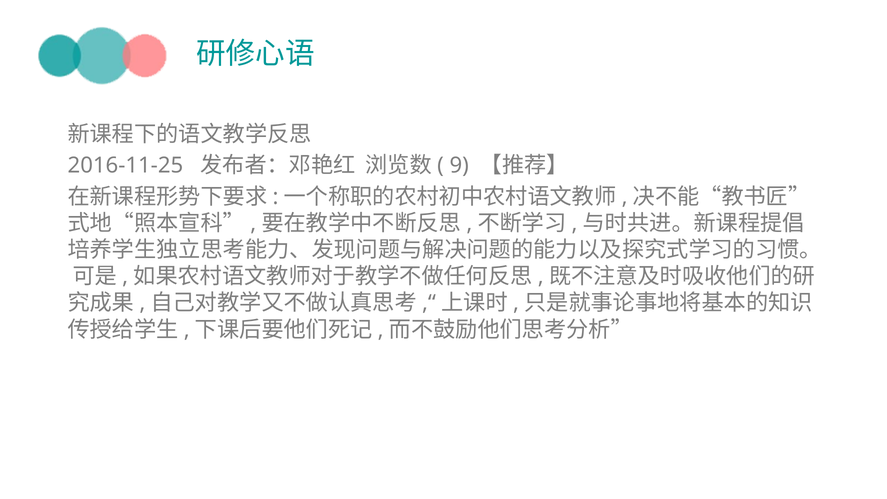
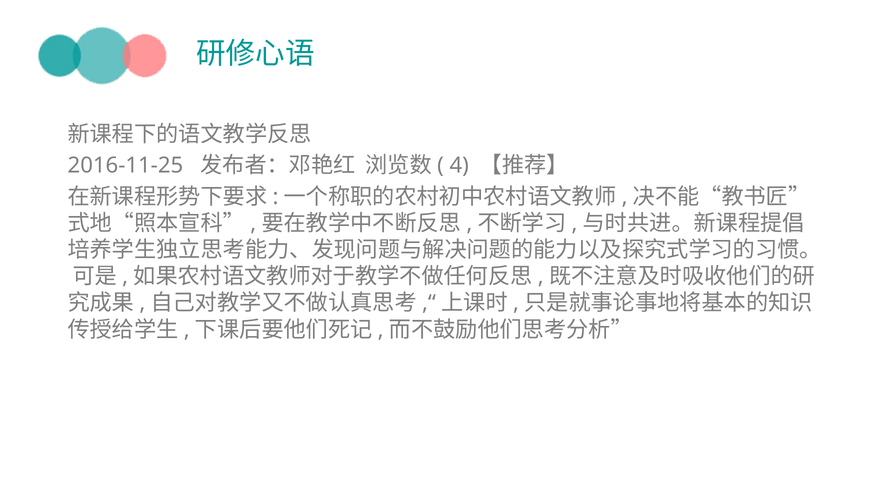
9: 9 -> 4 (459, 166)
